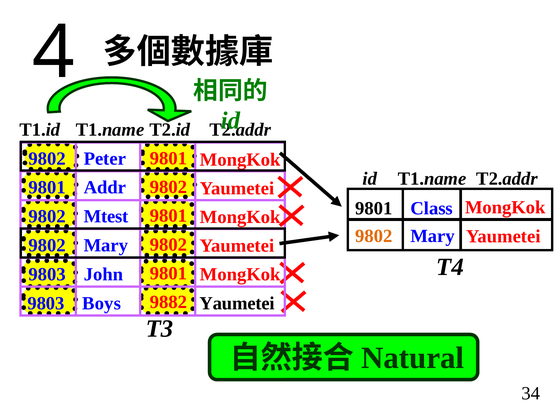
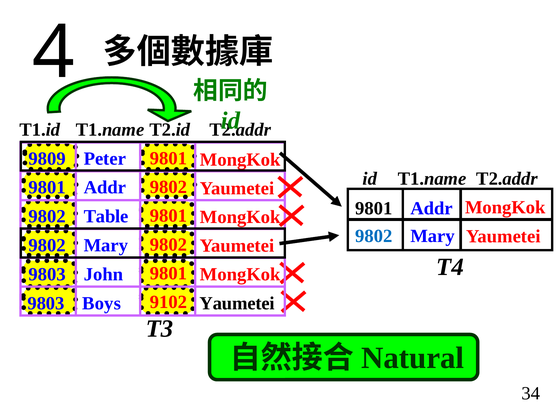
9802: 9802 -> 9809 (47, 159)
Class: Class -> Addr (432, 209)
Mtest: Mtest -> Table (106, 217)
9802 colour: orange -> blue (374, 236)
9882: 9882 -> 9102 (169, 302)
